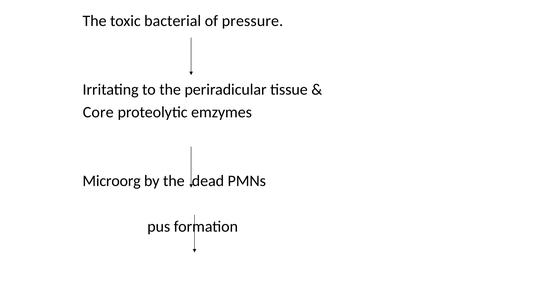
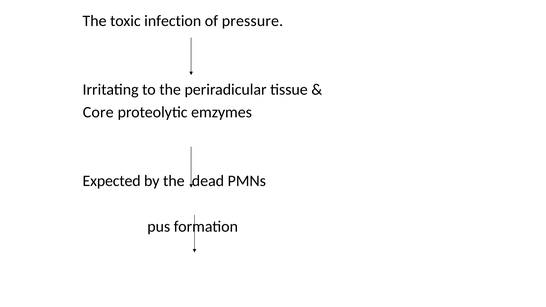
bacterial: bacterial -> infection (173, 21)
Microorg: Microorg -> Expected (112, 181)
